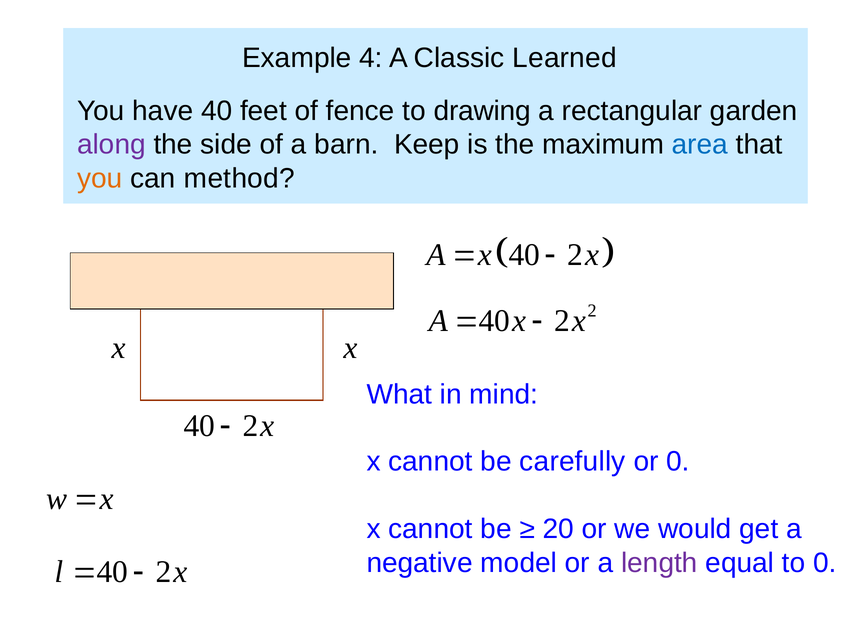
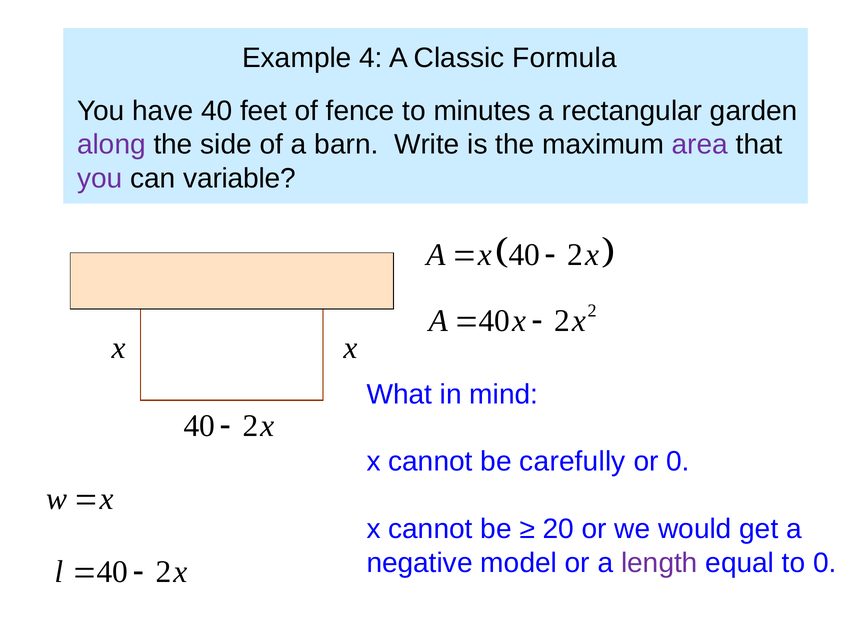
Learned: Learned -> Formula (565, 58)
drawing: drawing -> minutes (482, 111)
Keep: Keep -> Write (427, 145)
area colour: blue -> purple (700, 145)
you colour: orange -> purple (100, 178)
method: method -> variable (240, 178)
